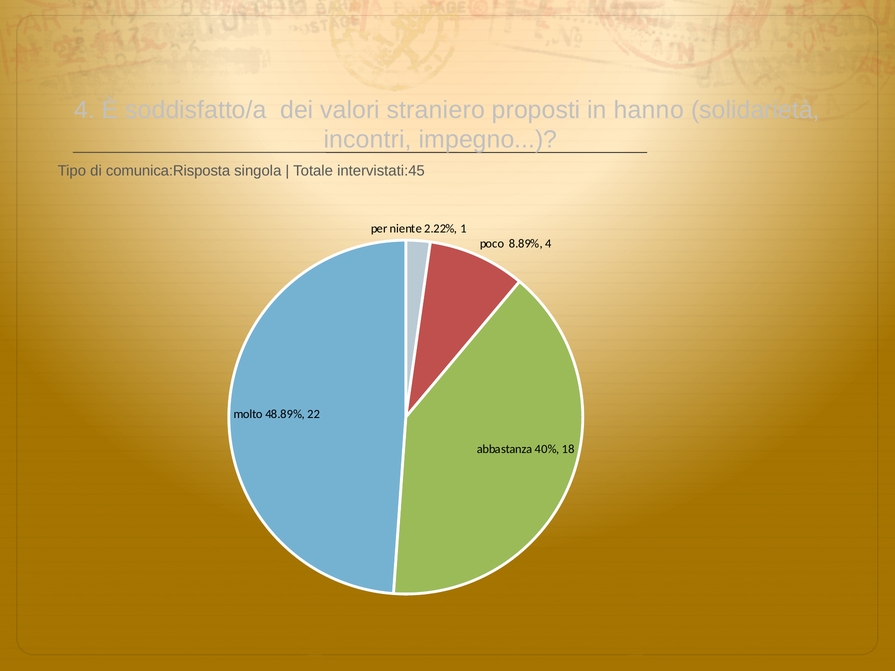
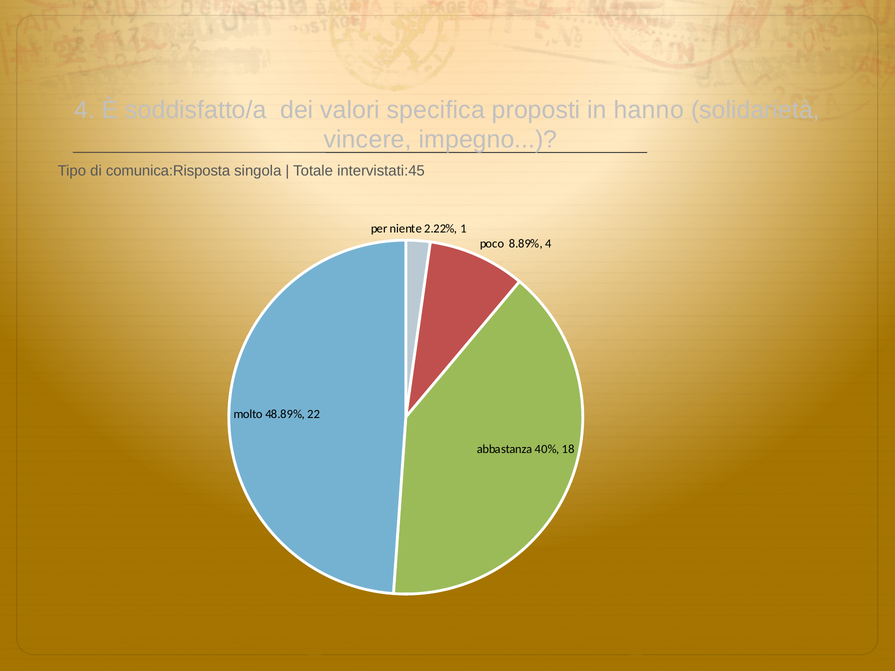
straniero: straniero -> specifica (436, 110)
incontri: incontri -> vincere (368, 140)
